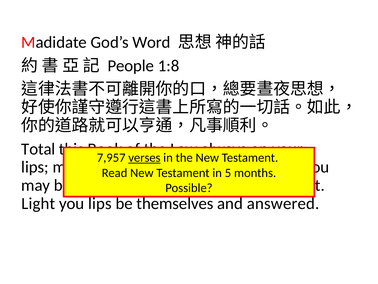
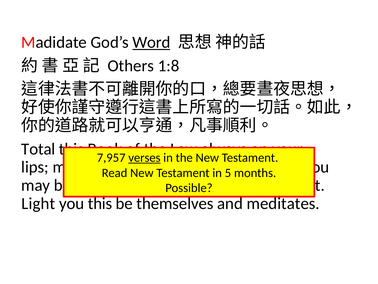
Word underline: none -> present (151, 42)
People: People -> Others (131, 66)
you lips: lips -> this (100, 203)
answered: answered -> meditates (283, 203)
